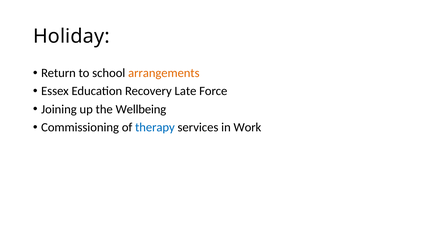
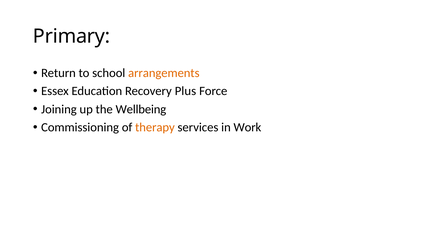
Holiday: Holiday -> Primary (72, 36)
Late: Late -> Plus (185, 91)
therapy colour: blue -> orange (155, 128)
